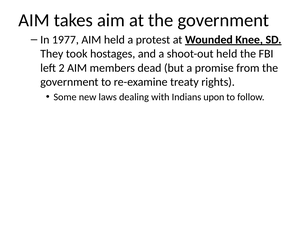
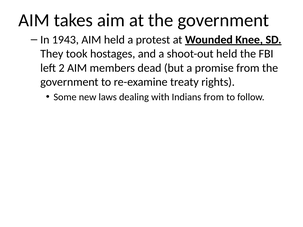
1977: 1977 -> 1943 (65, 40)
Indians upon: upon -> from (214, 97)
